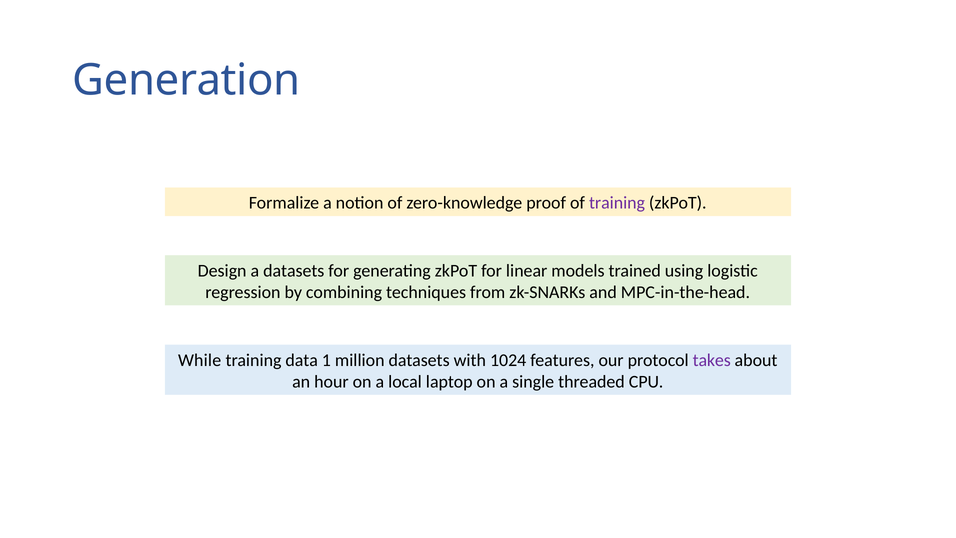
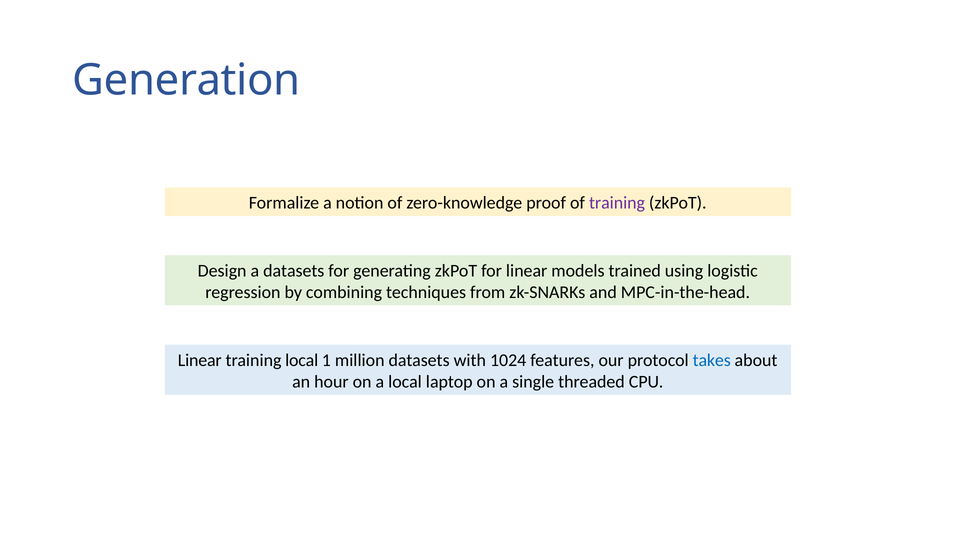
While: While -> Linear (200, 360)
training data: data -> local (302, 360)
takes colour: purple -> blue (712, 360)
